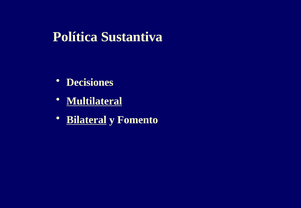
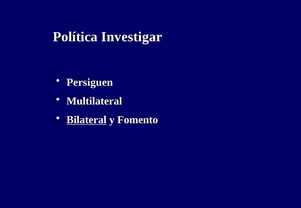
Sustantiva: Sustantiva -> Investigar (132, 37)
Decisiones: Decisiones -> Persiguen (90, 82)
Multilateral underline: present -> none (94, 101)
